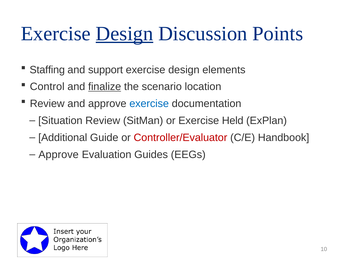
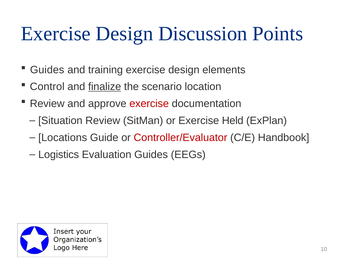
Design underline: present -> none (124, 34)
Staffing: Staffing -> Guides (47, 70)
support: support -> training (106, 70)
exercise colour: blue -> red (149, 104)
Additional: Additional -> Locations (63, 138)
Approve: Approve -> Logistics (59, 155)
